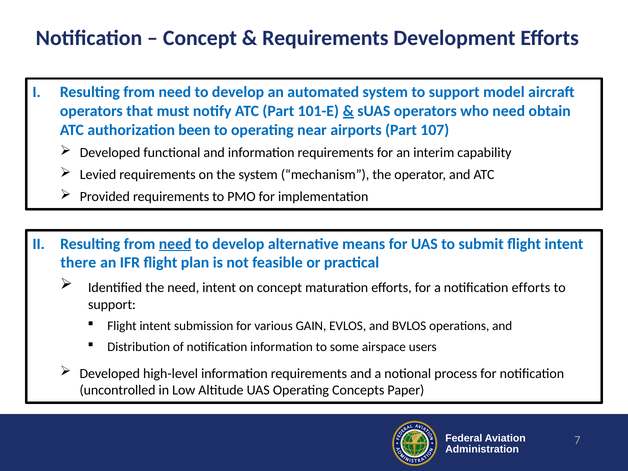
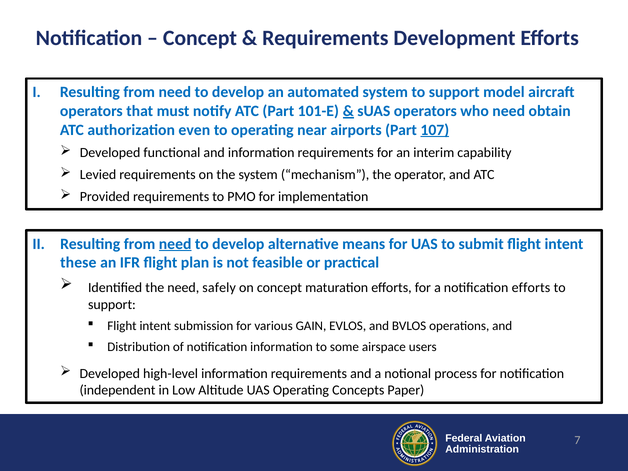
been: been -> even (194, 130)
107 underline: none -> present (435, 130)
there: there -> these (78, 263)
need intent: intent -> safely (219, 287)
uncontrolled: uncontrolled -> independent (118, 390)
